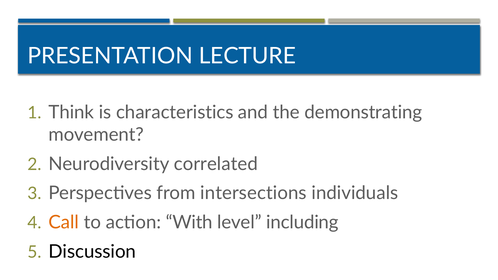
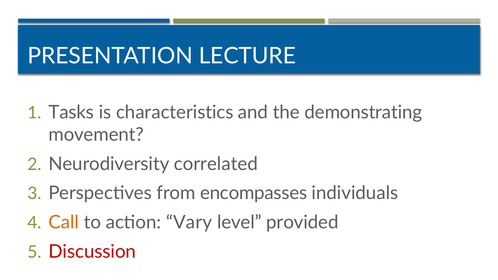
Think: Think -> Tasks (71, 112)
intersections: intersections -> encompasses (254, 193)
With: With -> Vary (189, 222)
including: including -> provided (302, 222)
Discussion colour: black -> red (92, 252)
